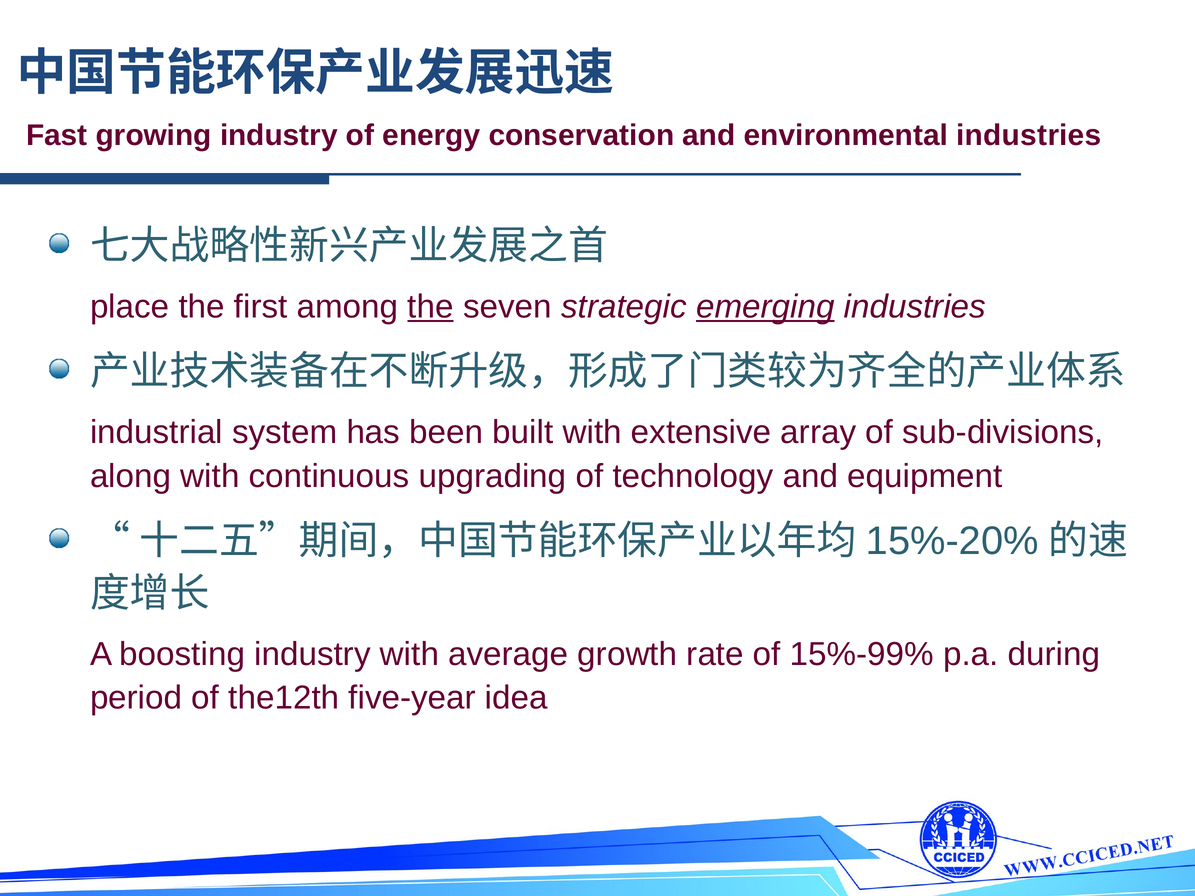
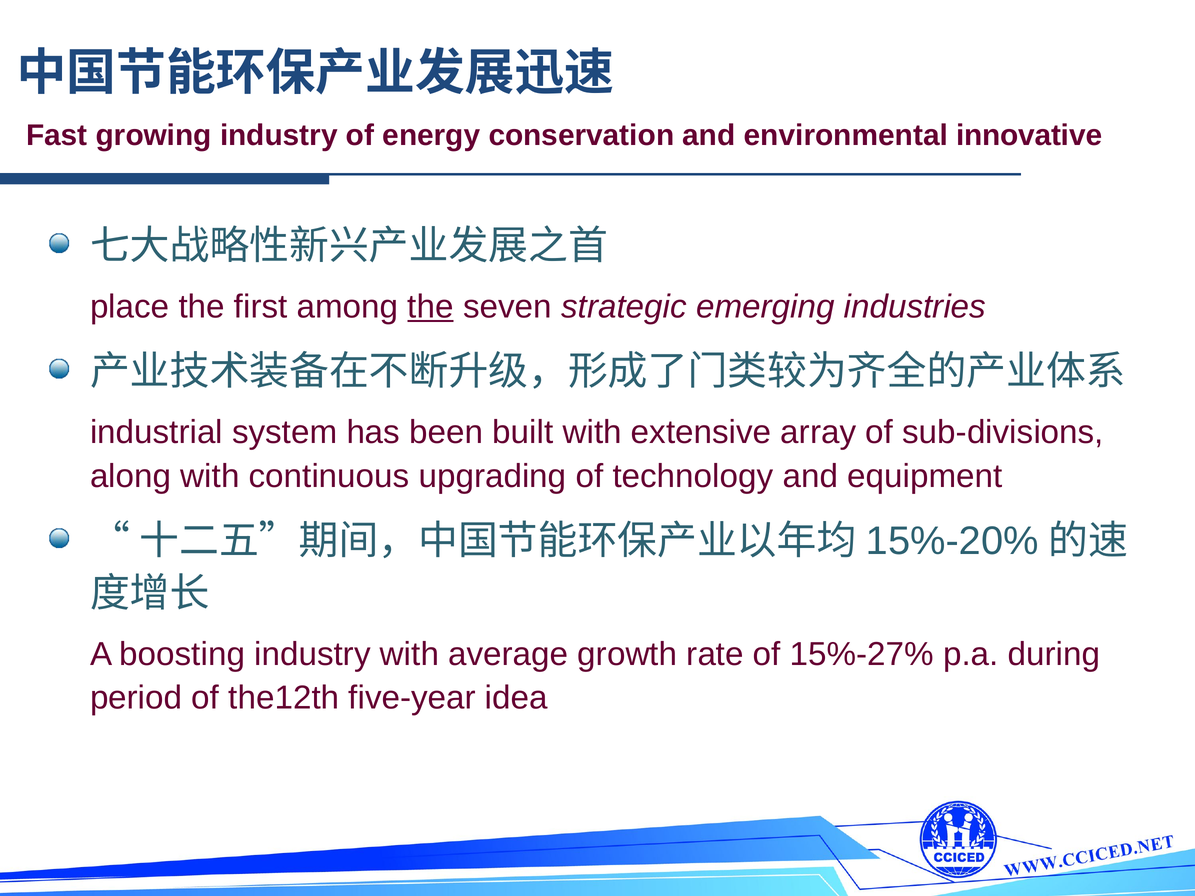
environmental industries: industries -> innovative (1029, 135)
emerging underline: present -> none (765, 307)
15%-99%: 15%-99% -> 15%-27% (862, 654)
